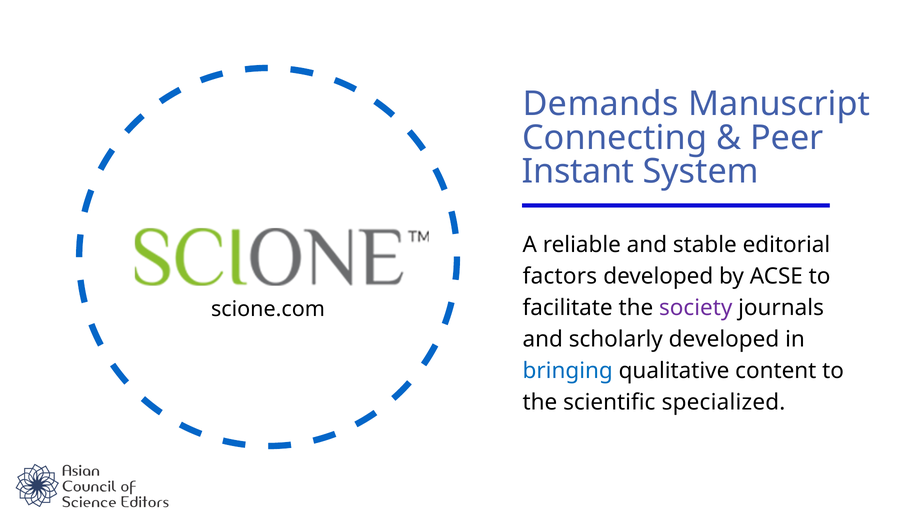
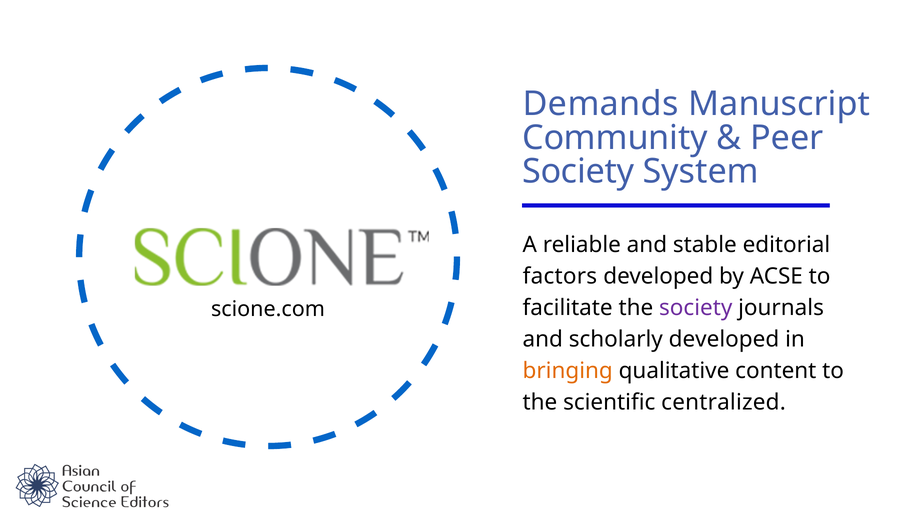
Connecting: Connecting -> Community (615, 138)
Instant: Instant -> Society (578, 172)
bringing colour: blue -> orange (568, 371)
specialized: specialized -> centralized (724, 402)
